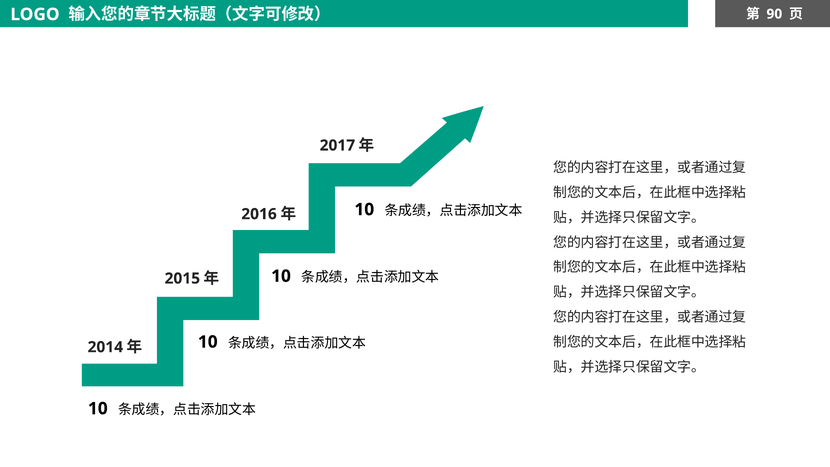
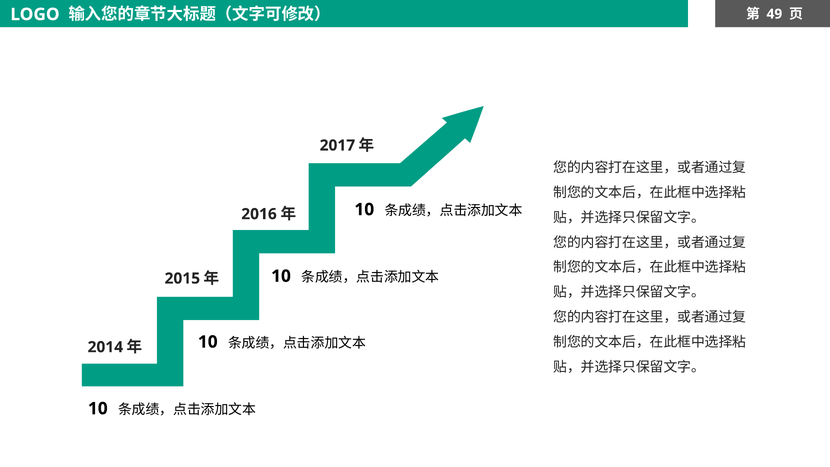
90: 90 -> 49 (774, 14)
